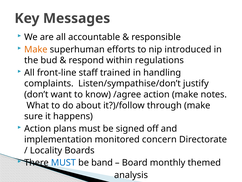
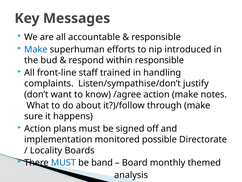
Make colour: orange -> blue (36, 49)
within regulations: regulations -> responsible (159, 60)
concern: concern -> possible (159, 139)
